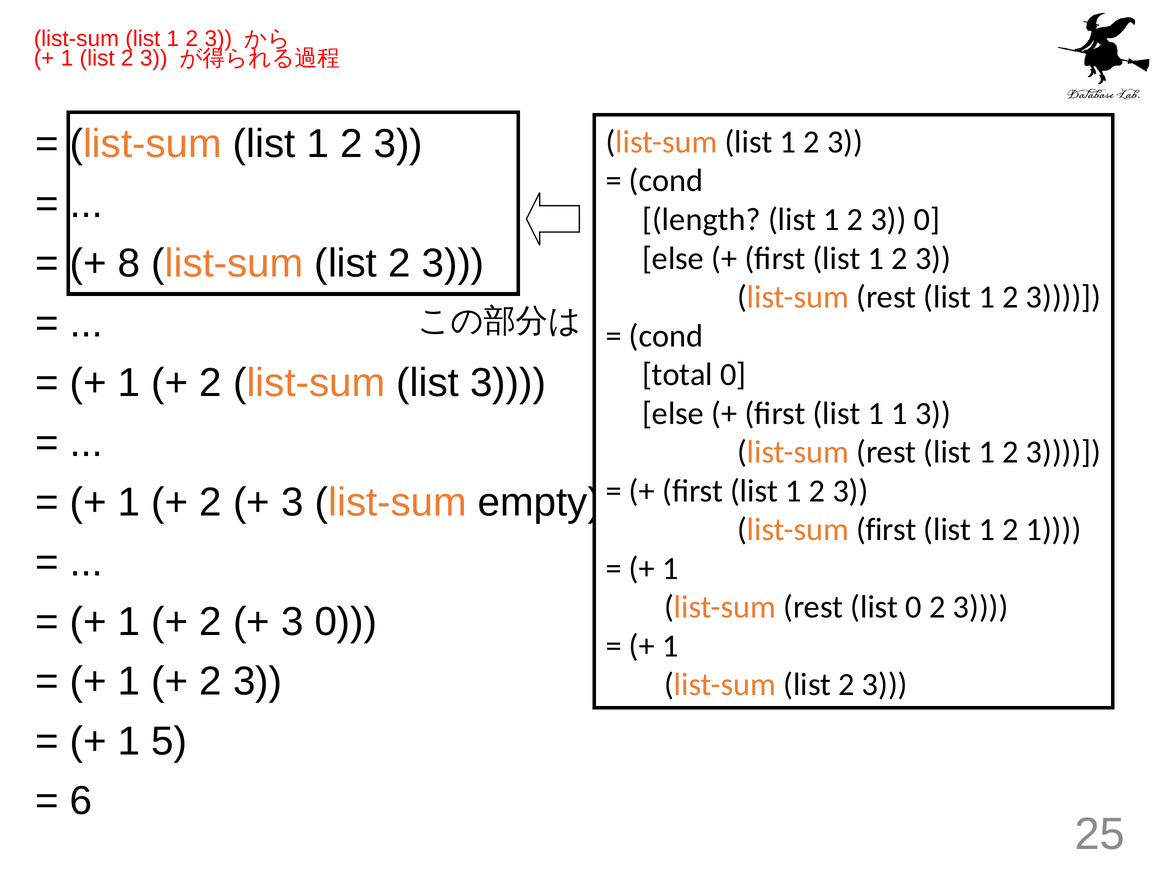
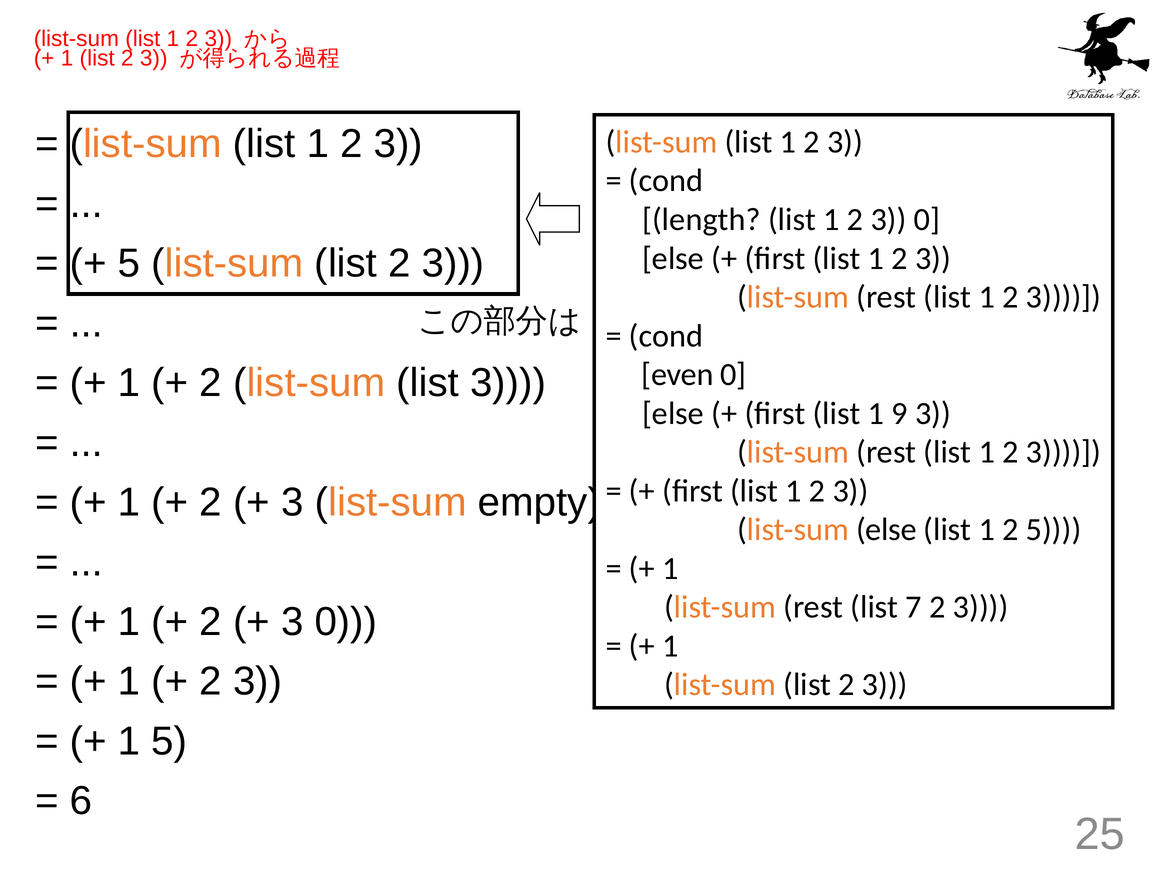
8: 8 -> 5 (129, 263)
total: total -> even (678, 374)
1 1: 1 -> 9 (900, 413)
list-sum first: first -> else (886, 529)
2 1: 1 -> 5 (1054, 529)
list 0: 0 -> 7 (914, 607)
